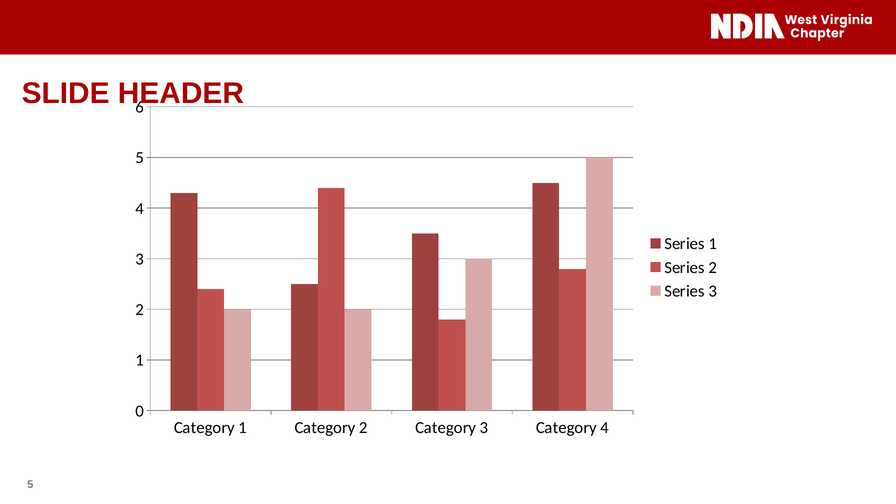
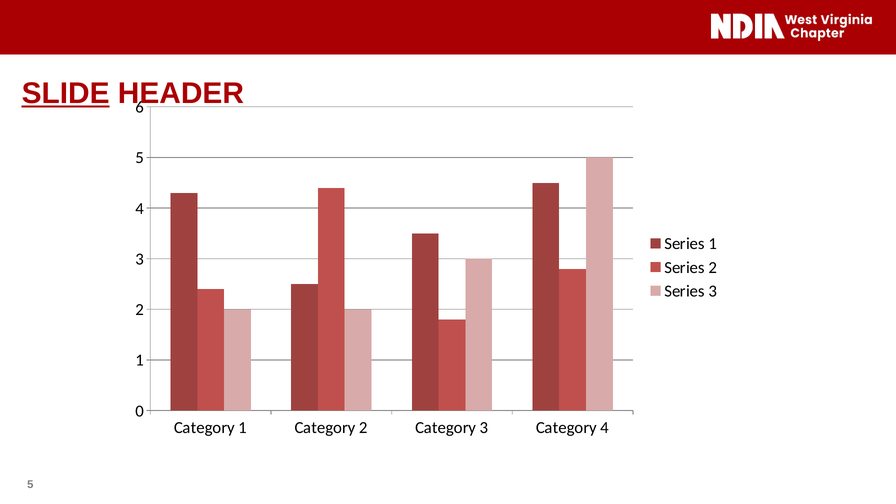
SLIDE underline: none -> present (66, 94)
